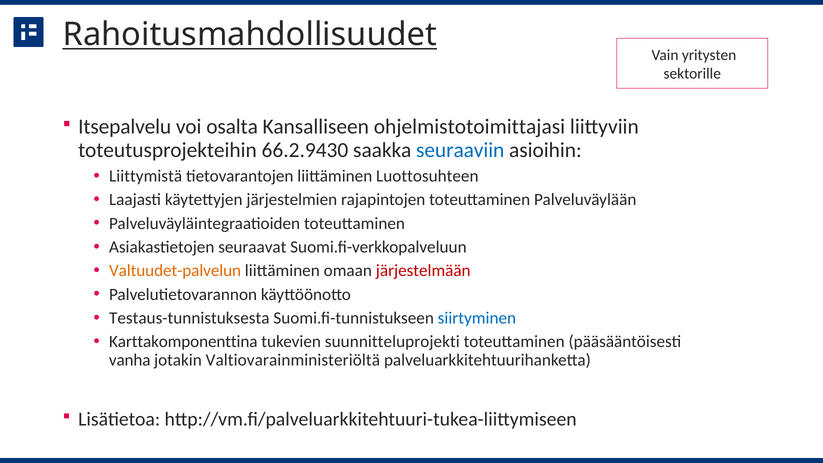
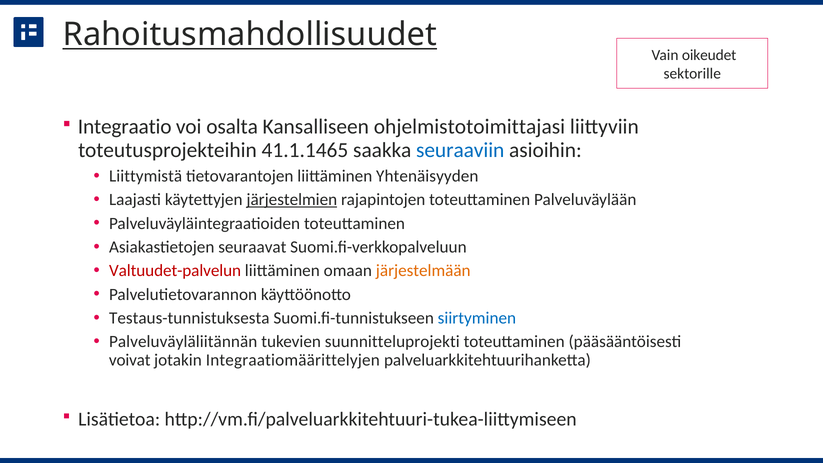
yritysten: yritysten -> oikeudet (709, 55)
Itsepalvelu: Itsepalvelu -> Integraatio (125, 127)
66.2.9430: 66.2.9430 -> 41.1.1465 (305, 150)
Luottosuhteen: Luottosuhteen -> Yhtenäisyyden (427, 176)
järjestelmien underline: none -> present (292, 200)
Valtuudet-palvelun colour: orange -> red (175, 271)
järjestelmään colour: red -> orange (423, 271)
Karttakomponenttina: Karttakomponenttina -> Palveluväyläliitännän (183, 342)
vanha: vanha -> voivat (130, 360)
Valtiovarainministeriöltä: Valtiovarainministeriöltä -> Integraatiomäärittelyjen (293, 360)
